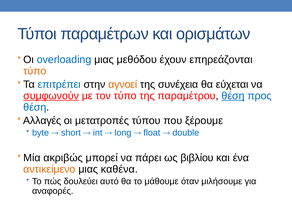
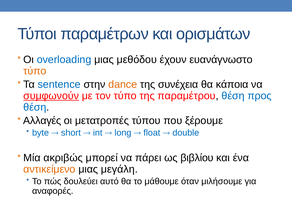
επηρεάζονται: επηρεάζονται -> ευανάγνωστο (221, 60)
επιτρέπει: επιτρέπει -> sentence (59, 84)
αγνοεί: αγνοεί -> dance (123, 84)
εύχεται: εύχεται -> κάποια (232, 84)
θέση underline: present -> none (233, 96)
καθένα: καθένα -> μεγάλη (119, 169)
